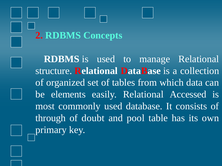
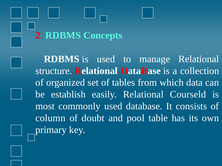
elements: elements -> establish (68, 95)
Accessed: Accessed -> Courseld (188, 95)
through: through -> column (51, 118)
